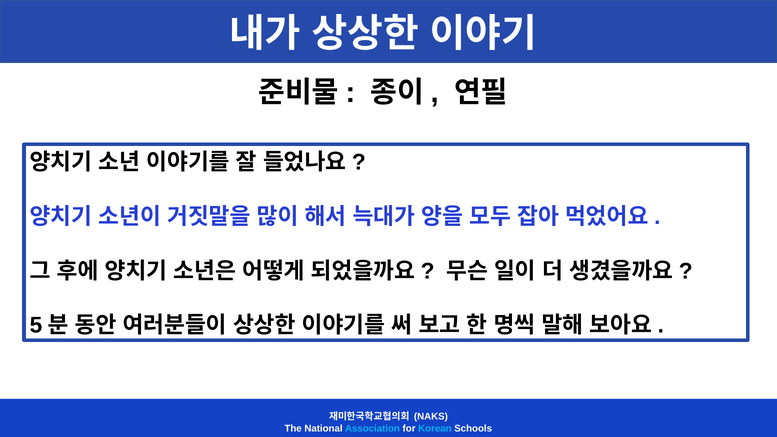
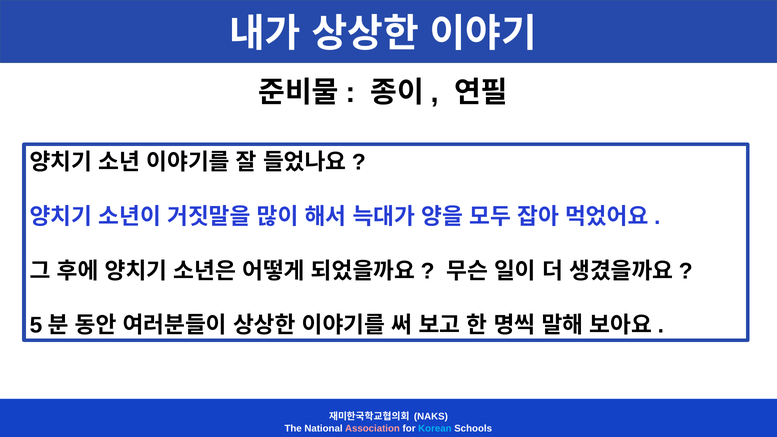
Association colour: light blue -> pink (372, 428)
